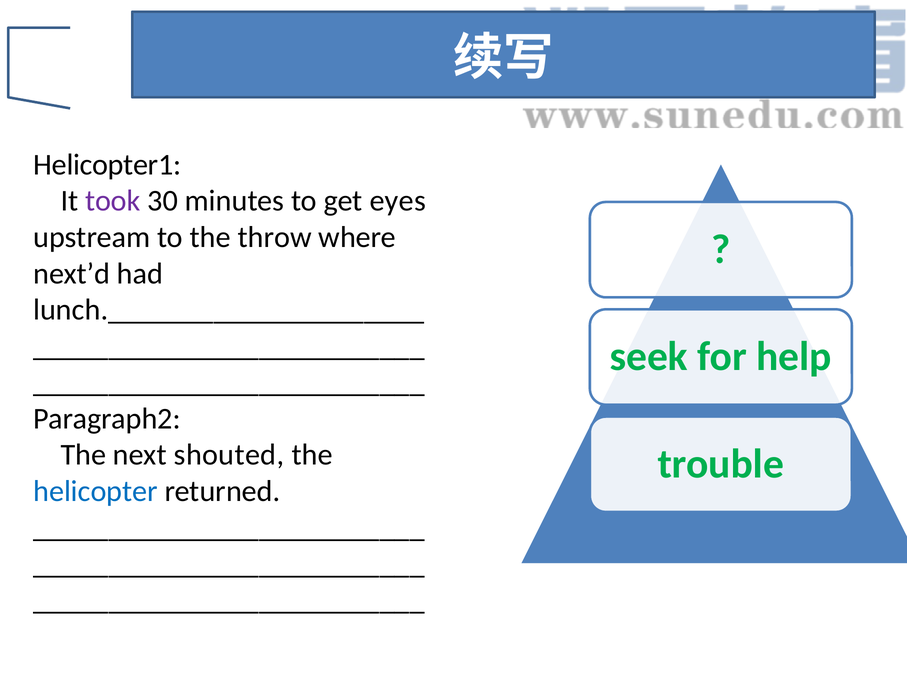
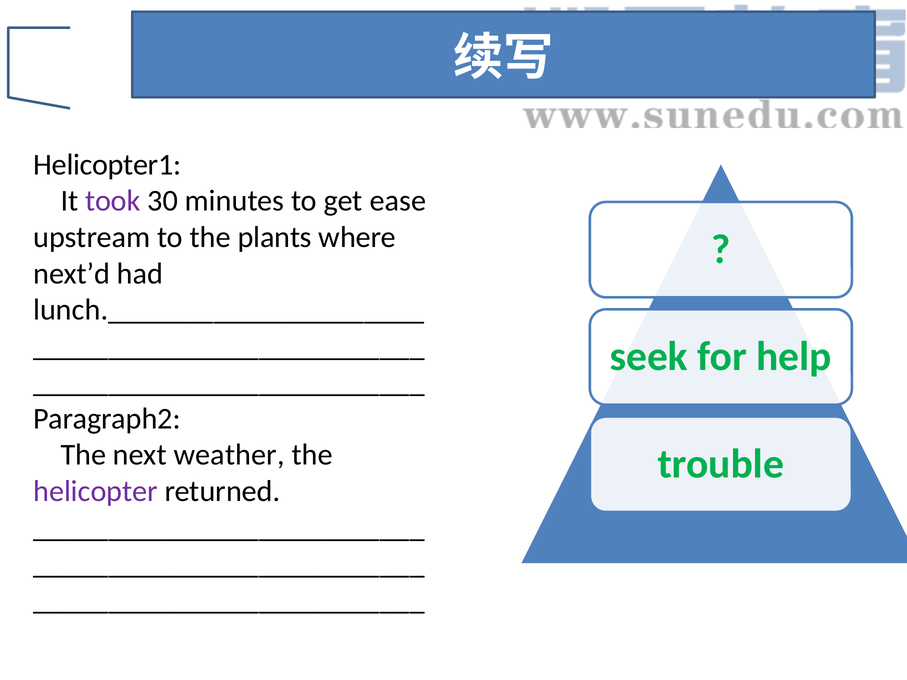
eyes: eyes -> ease (398, 201)
throw: throw -> plants (275, 237)
shouted: shouted -> weather (229, 455)
helicopter colour: blue -> purple (96, 491)
